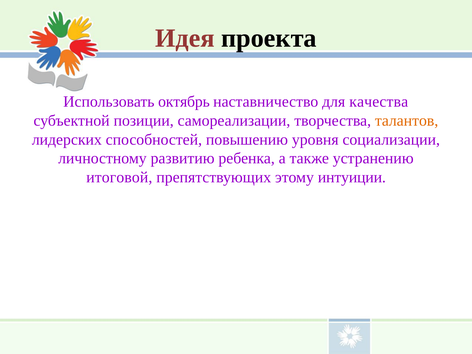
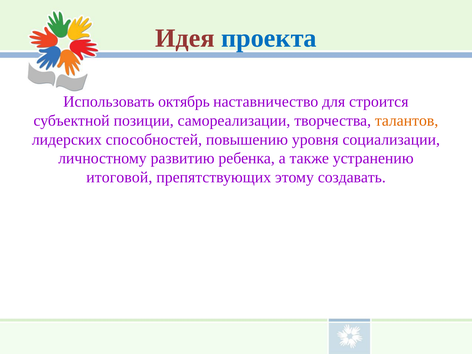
проекта colour: black -> blue (269, 38)
качества: качества -> строится (379, 102)
интуиции: интуиции -> создавать (352, 177)
